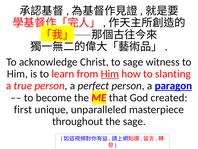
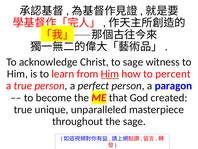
slanting: slanting -> percent (173, 74)
paragon underline: present -> none (173, 85)
first: first -> true (23, 109)
